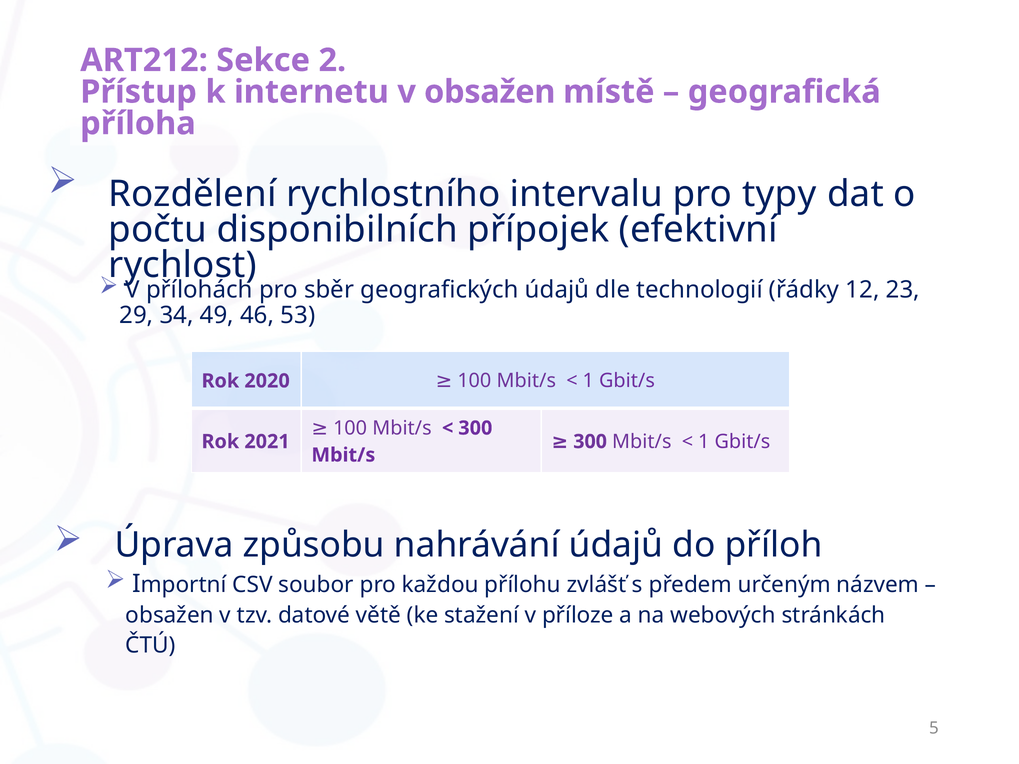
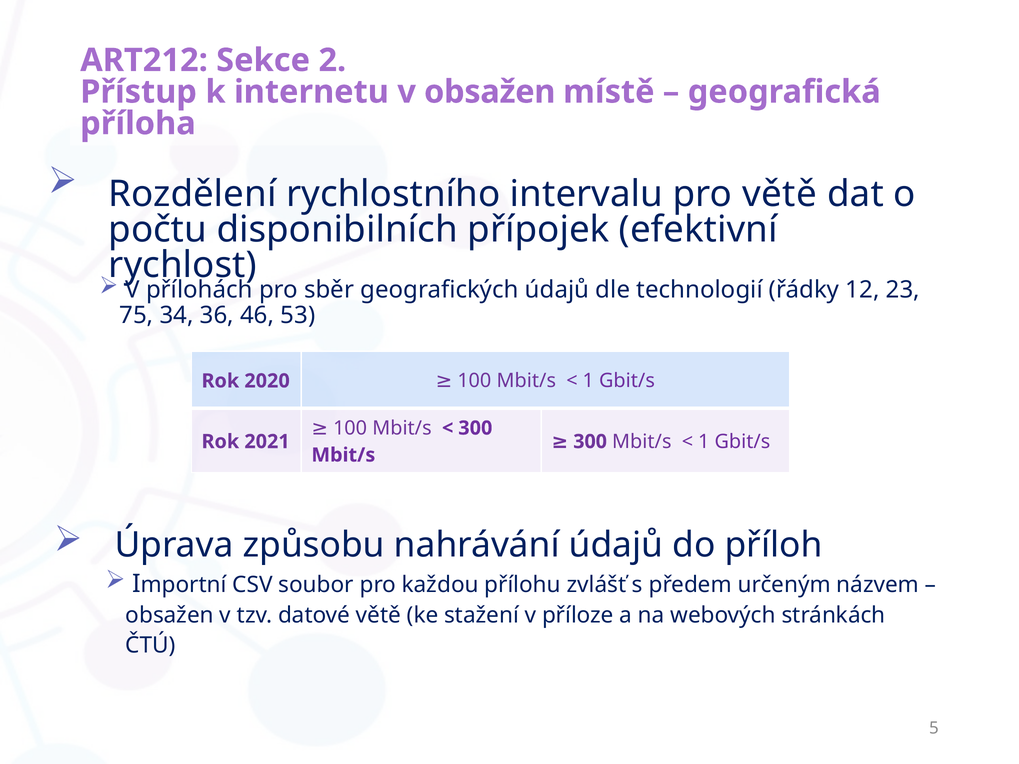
pro typy: typy -> větě (779, 194)
29: 29 -> 75 (136, 315)
49: 49 -> 36 (217, 315)
